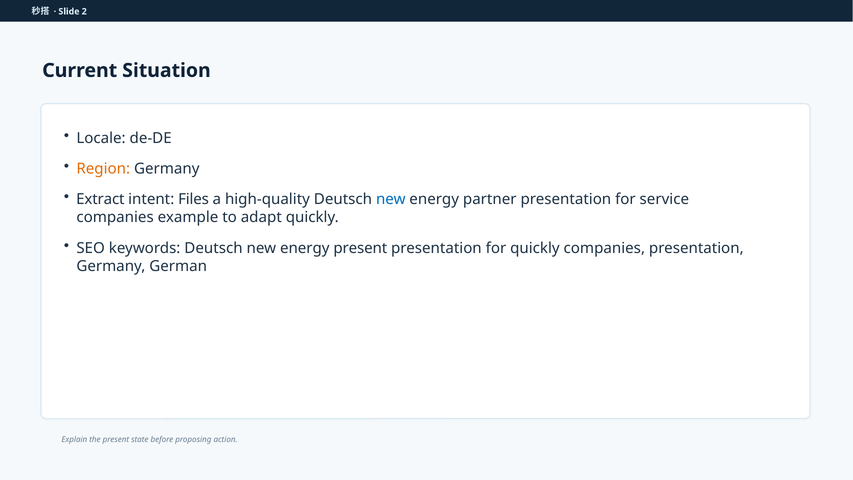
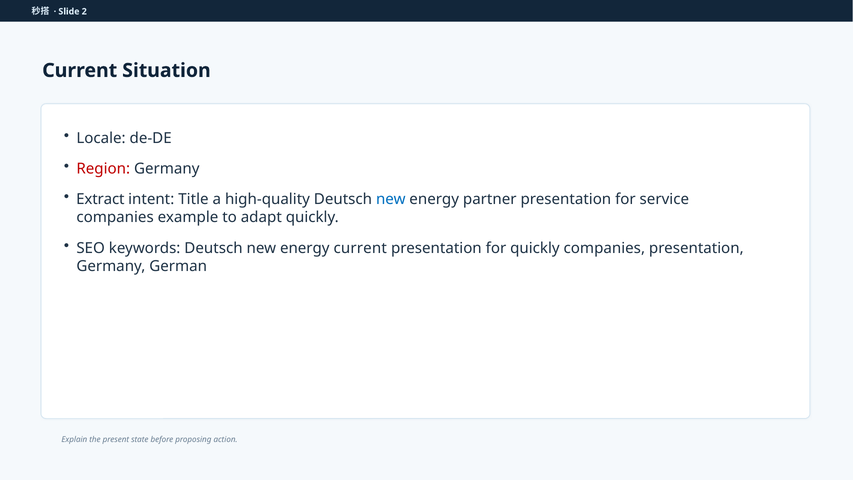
Region colour: orange -> red (103, 169)
Files: Files -> Title (193, 199)
energy present: present -> current (360, 248)
